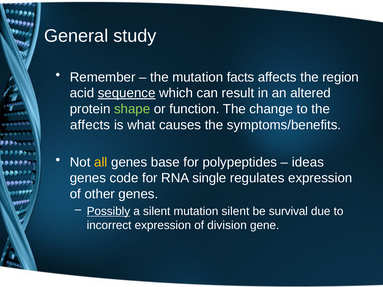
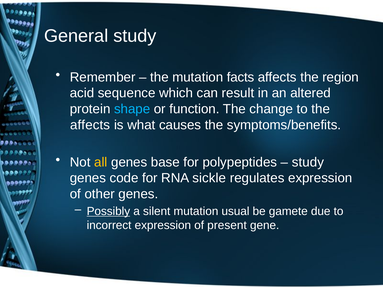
sequence underline: present -> none (127, 93)
shape colour: light green -> light blue (132, 109)
ideas: ideas -> study (308, 162)
single: single -> sickle (209, 178)
mutation silent: silent -> usual (235, 211)
survival: survival -> gamete (288, 211)
division: division -> present (227, 225)
